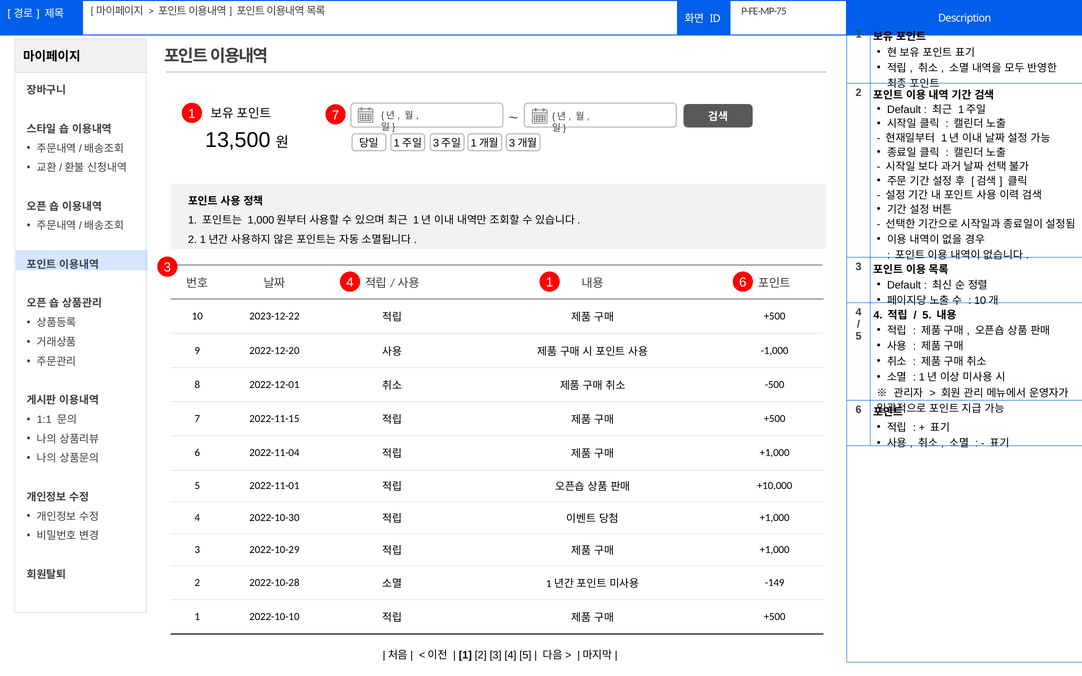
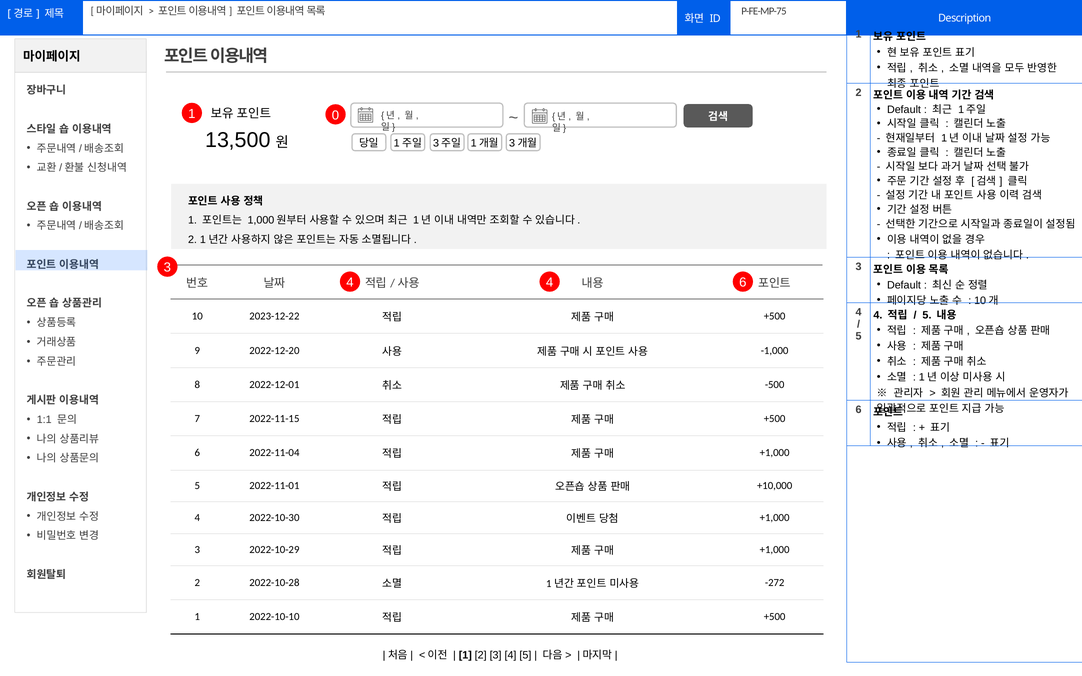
1 7: 7 -> 0 (336, 115)
4 1: 1 -> 4 (550, 283)
-149: -149 -> -272 (775, 583)
